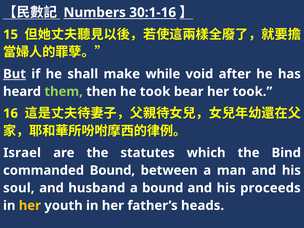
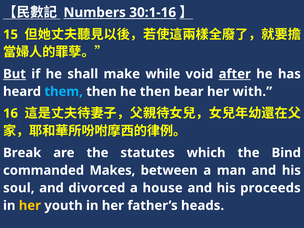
after underline: none -> present (235, 74)
them colour: light green -> light blue (64, 92)
he took: took -> then (155, 92)
her took: took -> with (252, 92)
Israel: Israel -> Break (22, 153)
commanded Bound: Bound -> Makes (112, 170)
husband: husband -> divorced (97, 188)
a bound: bound -> house (163, 188)
